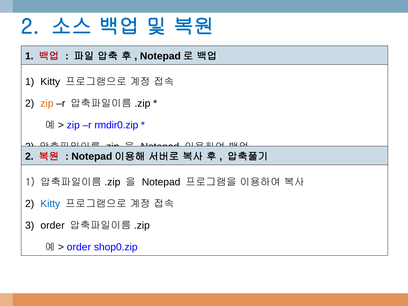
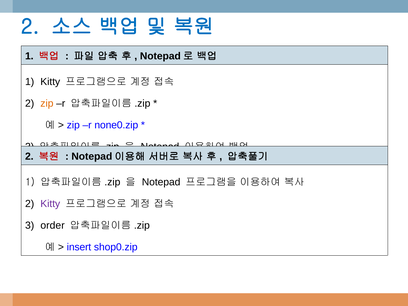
rmdir0.zip: rmdir0.zip -> none0.zip (116, 125)
Kitty colour: blue -> purple (50, 204)
order: order -> insert (79, 247)
